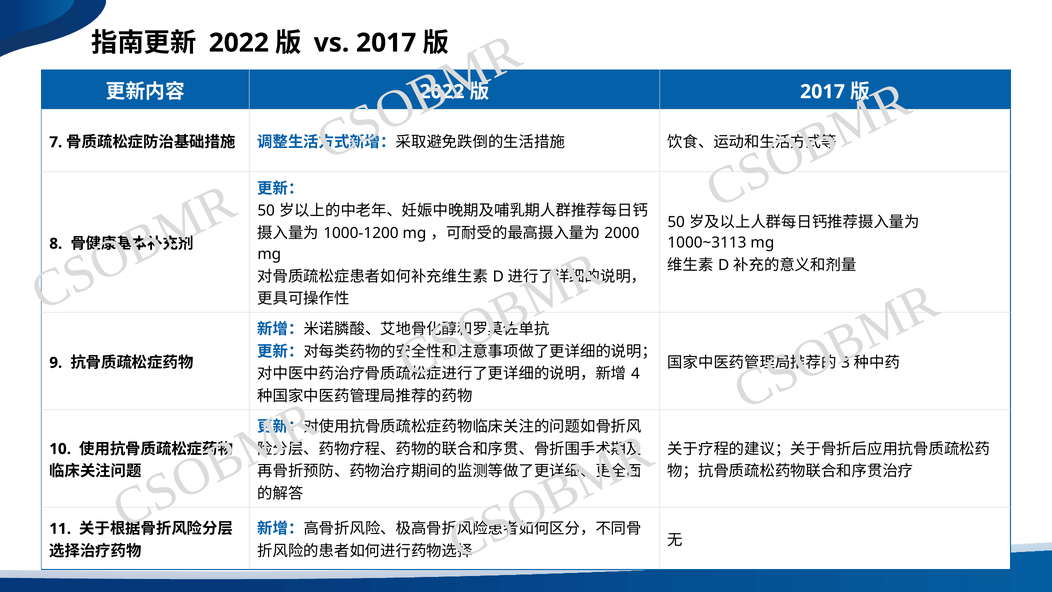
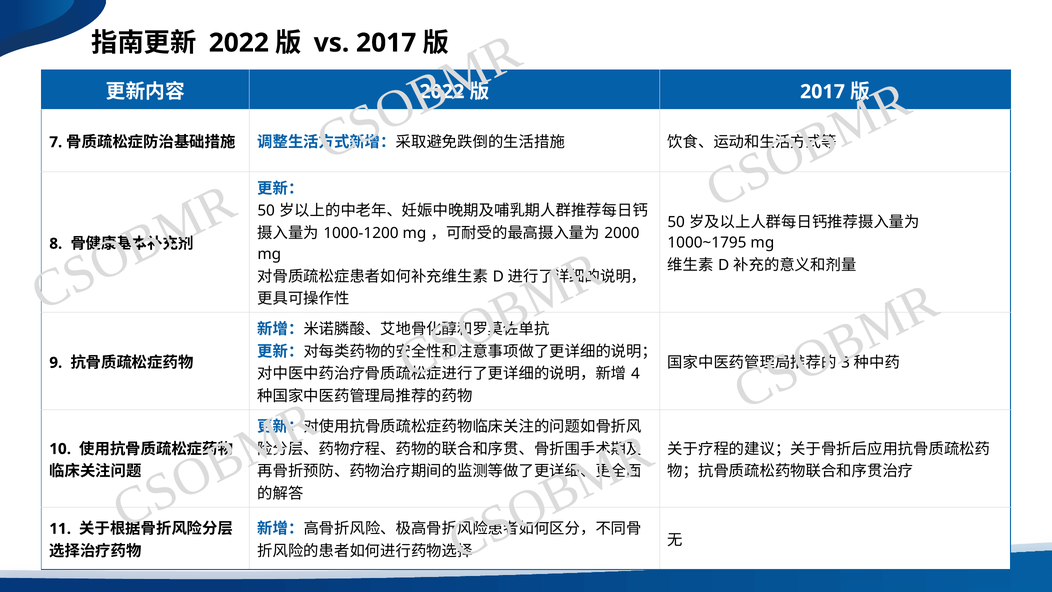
1000~3113: 1000~3113 -> 1000~1795 (707, 243)
